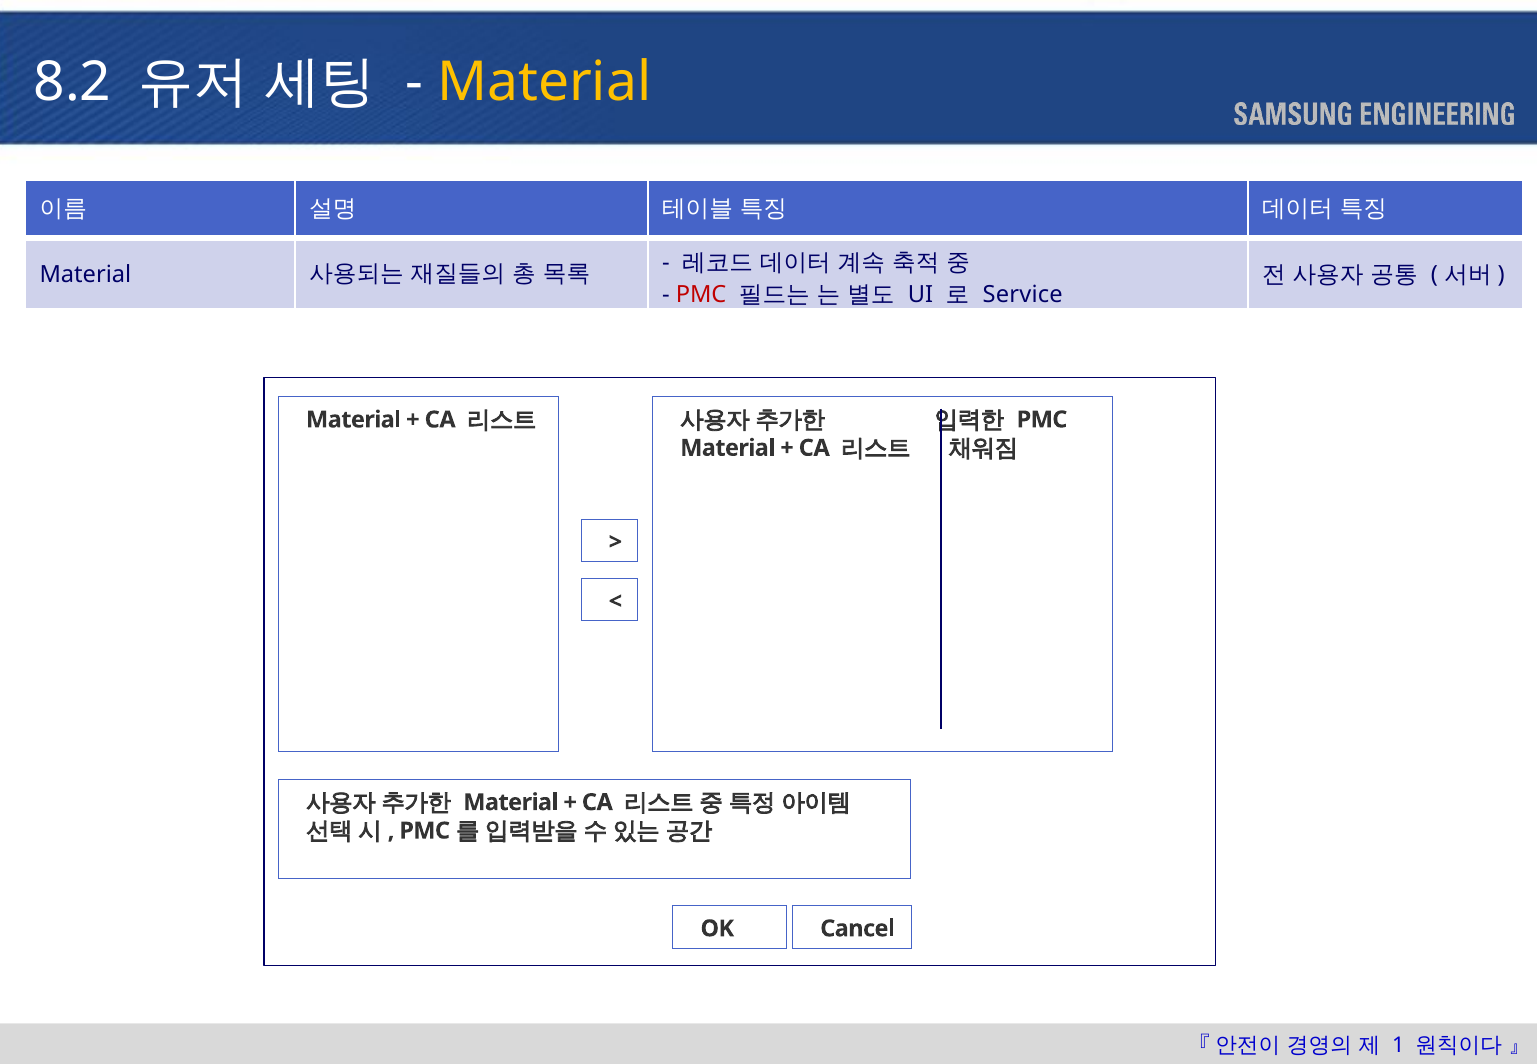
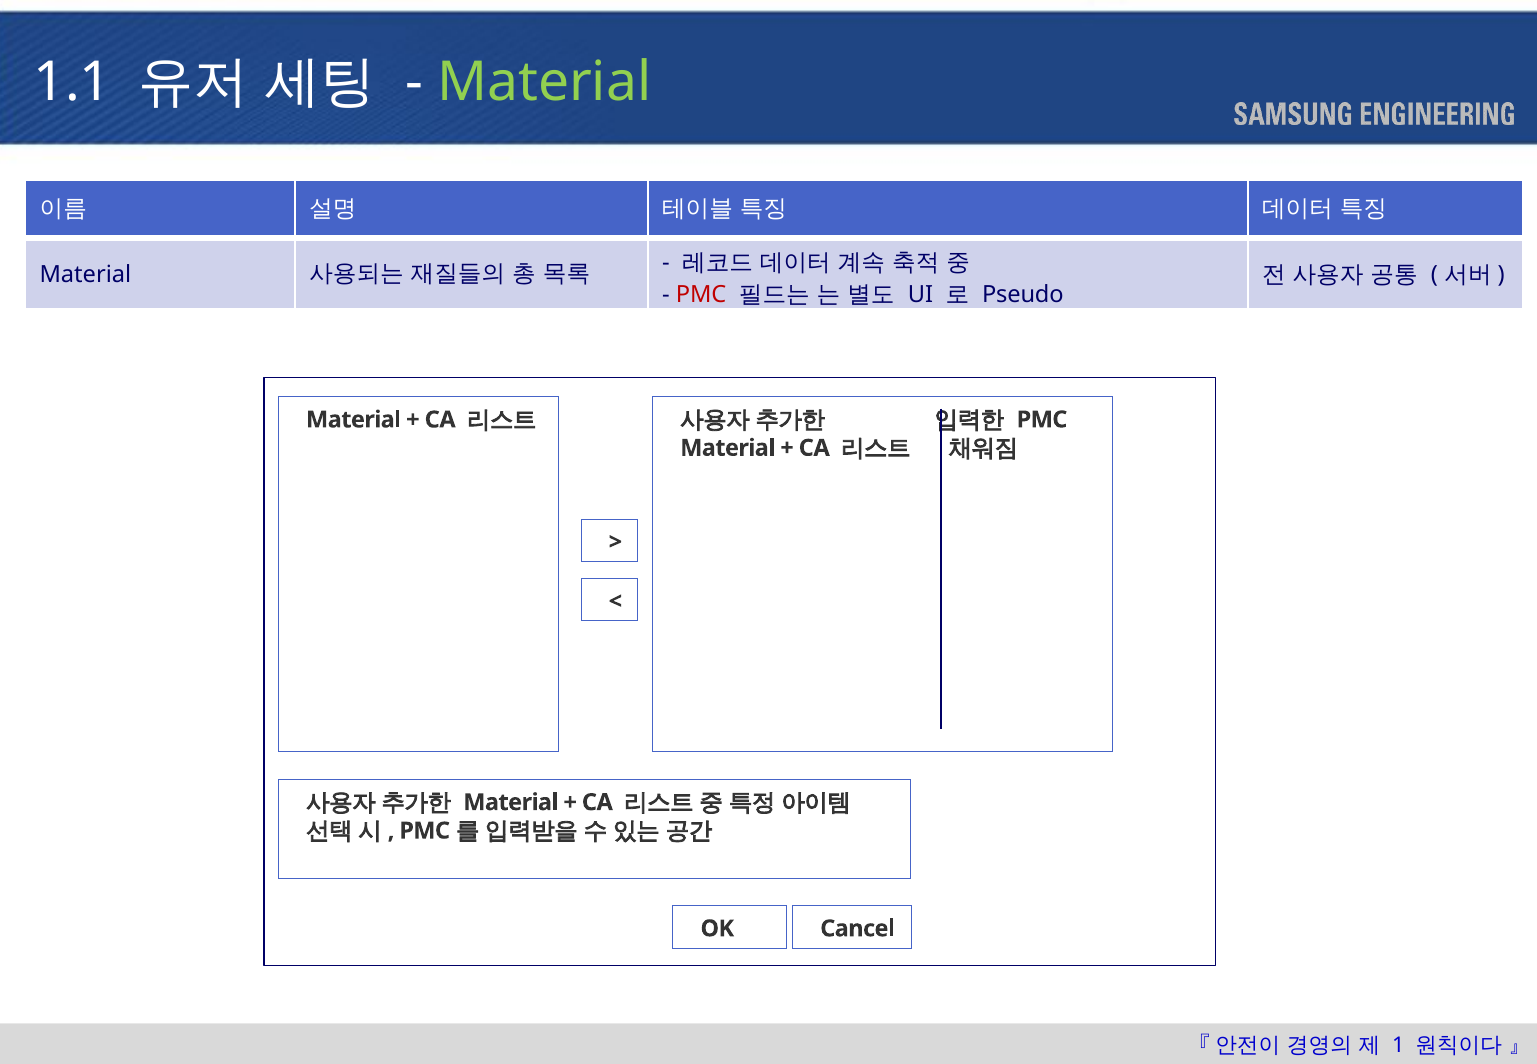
8.2: 8.2 -> 1.1 (72, 83)
Material colour: yellow -> light green (544, 83)
Service: Service -> Pseudo (1023, 295)
